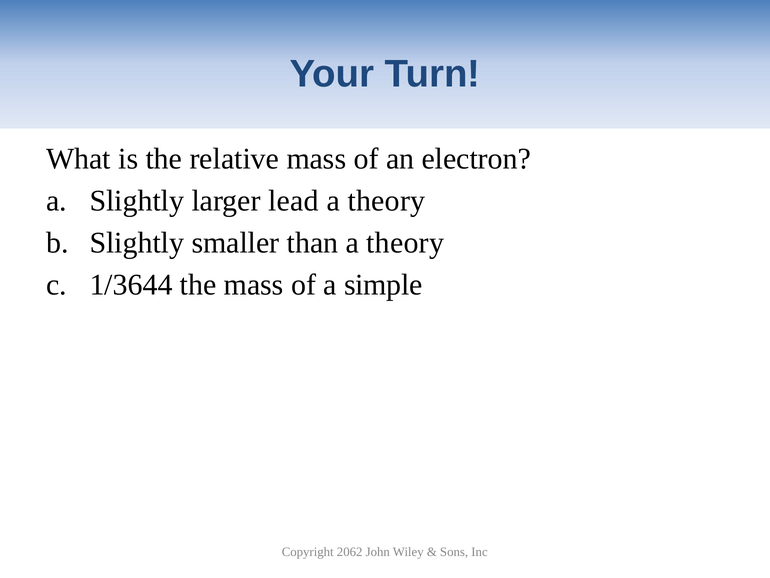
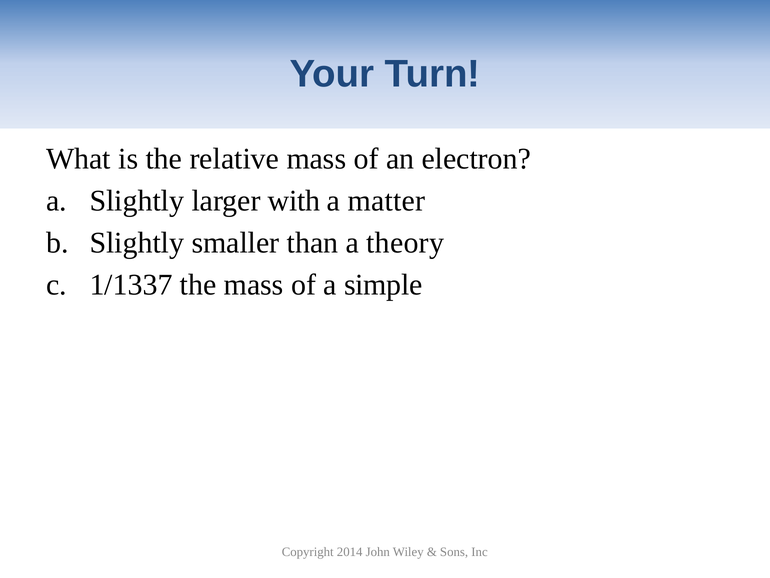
lead: lead -> with (294, 201)
theory: theory -> matter (386, 201)
1/3644: 1/3644 -> 1/1337 (131, 285)
2062: 2062 -> 2014 (350, 552)
